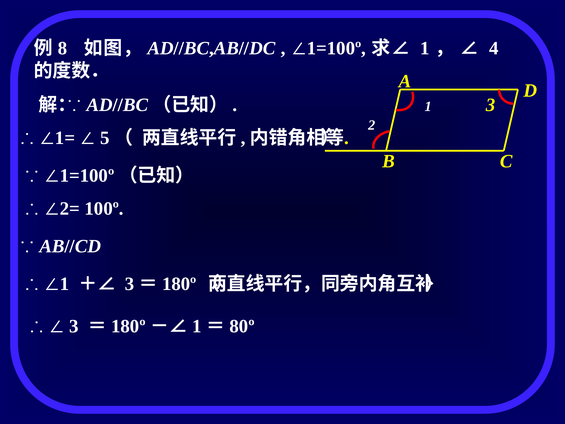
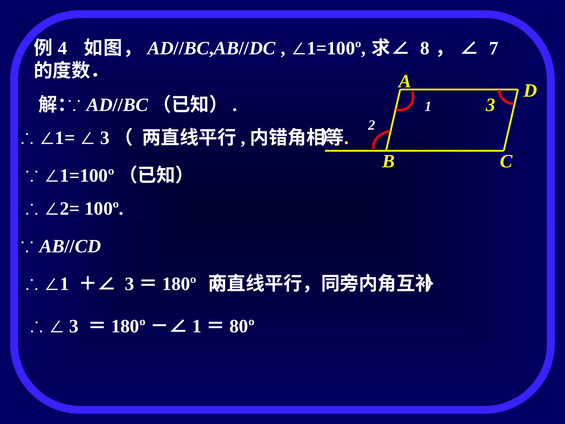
8: 8 -> 4 (63, 48)
1: 1 -> 8 (425, 48)
4: 4 -> 7 (494, 48)
5: 5 -> 3 (105, 138)
